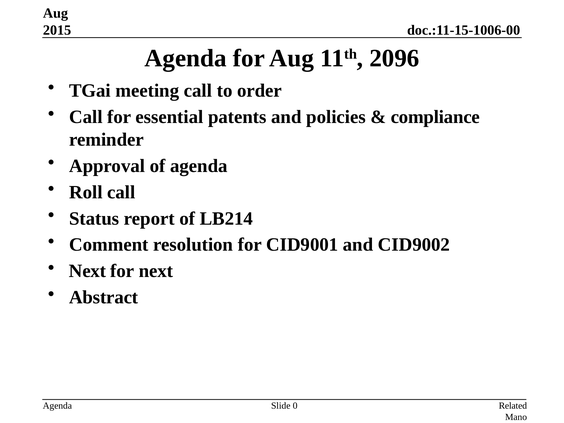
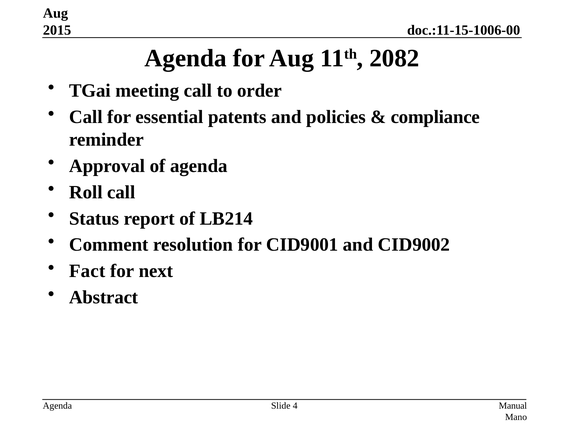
2096: 2096 -> 2082 (394, 58)
Next: Next -> Fact (87, 271)
0: 0 -> 4 (295, 406)
Related: Related -> Manual (513, 406)
